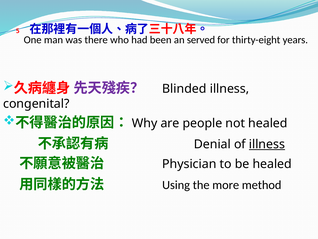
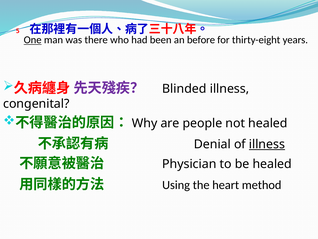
One underline: none -> present (33, 40)
served: served -> before (201, 40)
more: more -> heart (226, 185)
